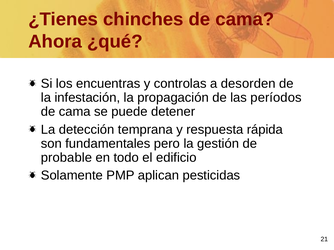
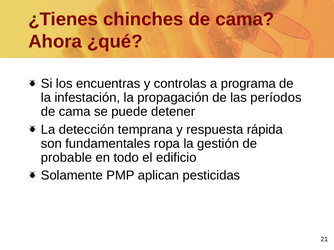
desorden: desorden -> programa (248, 84)
pero: pero -> ropa (167, 144)
